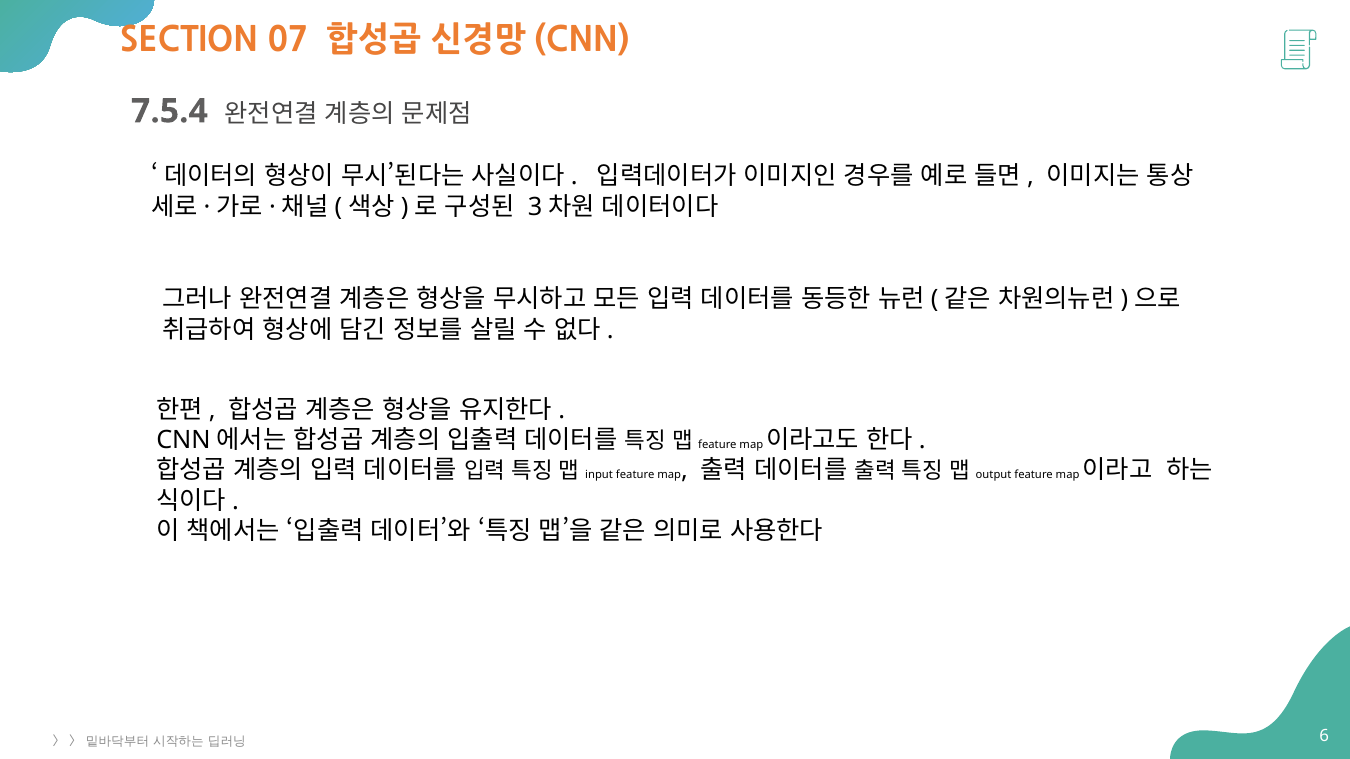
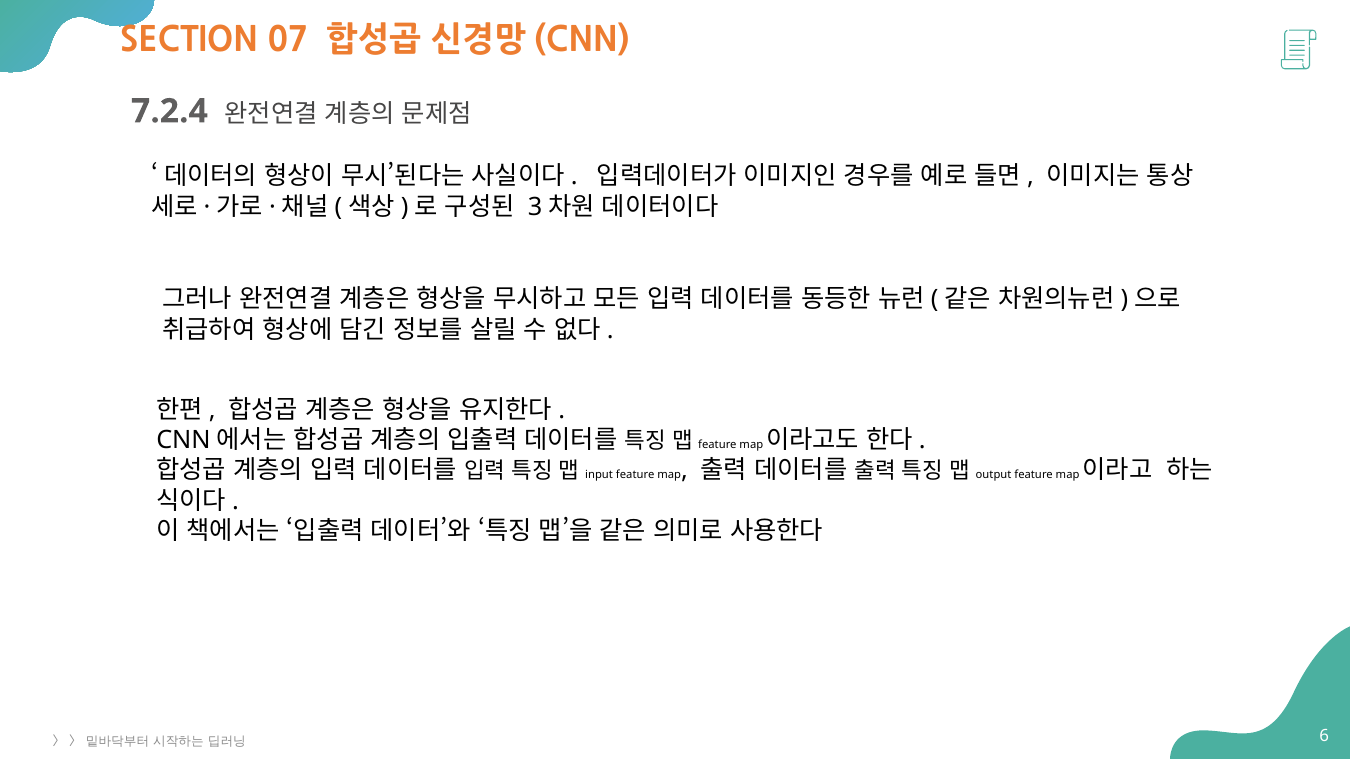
7.5.4: 7.5.4 -> 7.2.4 (169, 111)
